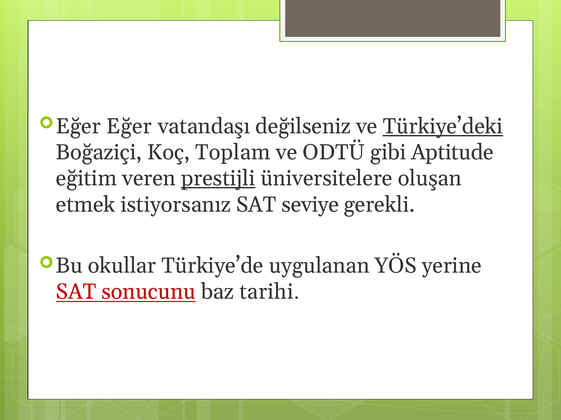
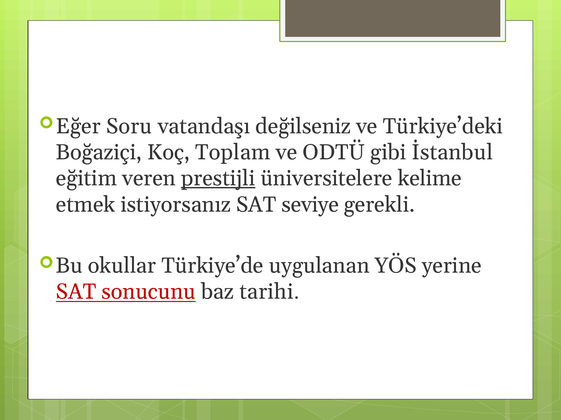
Eğer Eğer: Eğer -> Soru (129, 126)
Türkiye’deki underline: present -> none (443, 126)
Aptitude: Aptitude -> İstanbul (452, 153)
oluşan: oluşan -> kelime (430, 179)
